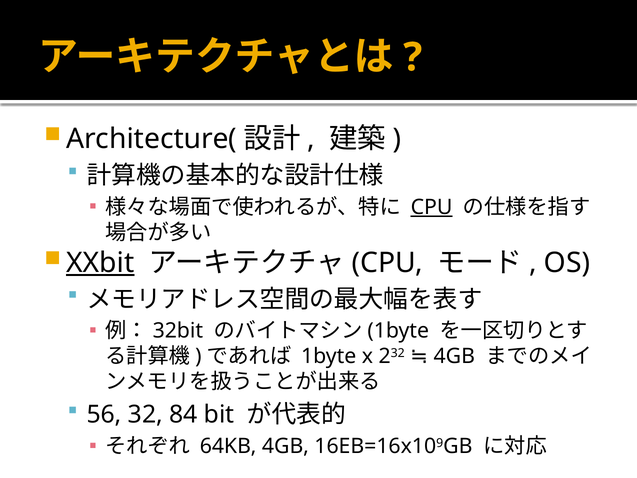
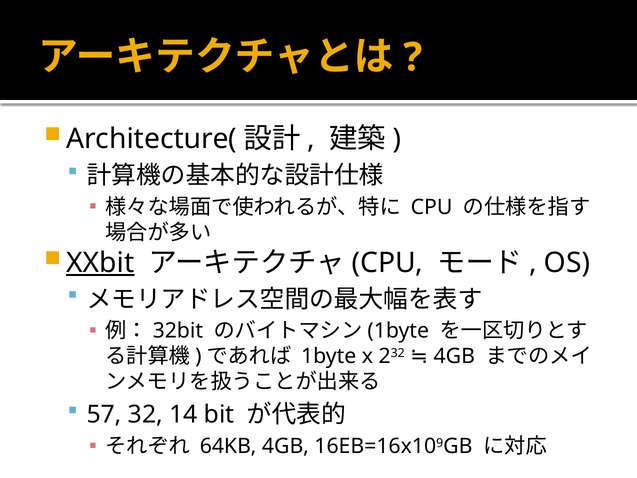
CPU underline: present -> none (432, 207)
56: 56 -> 57 (104, 415)
84: 84 -> 14 (183, 415)
